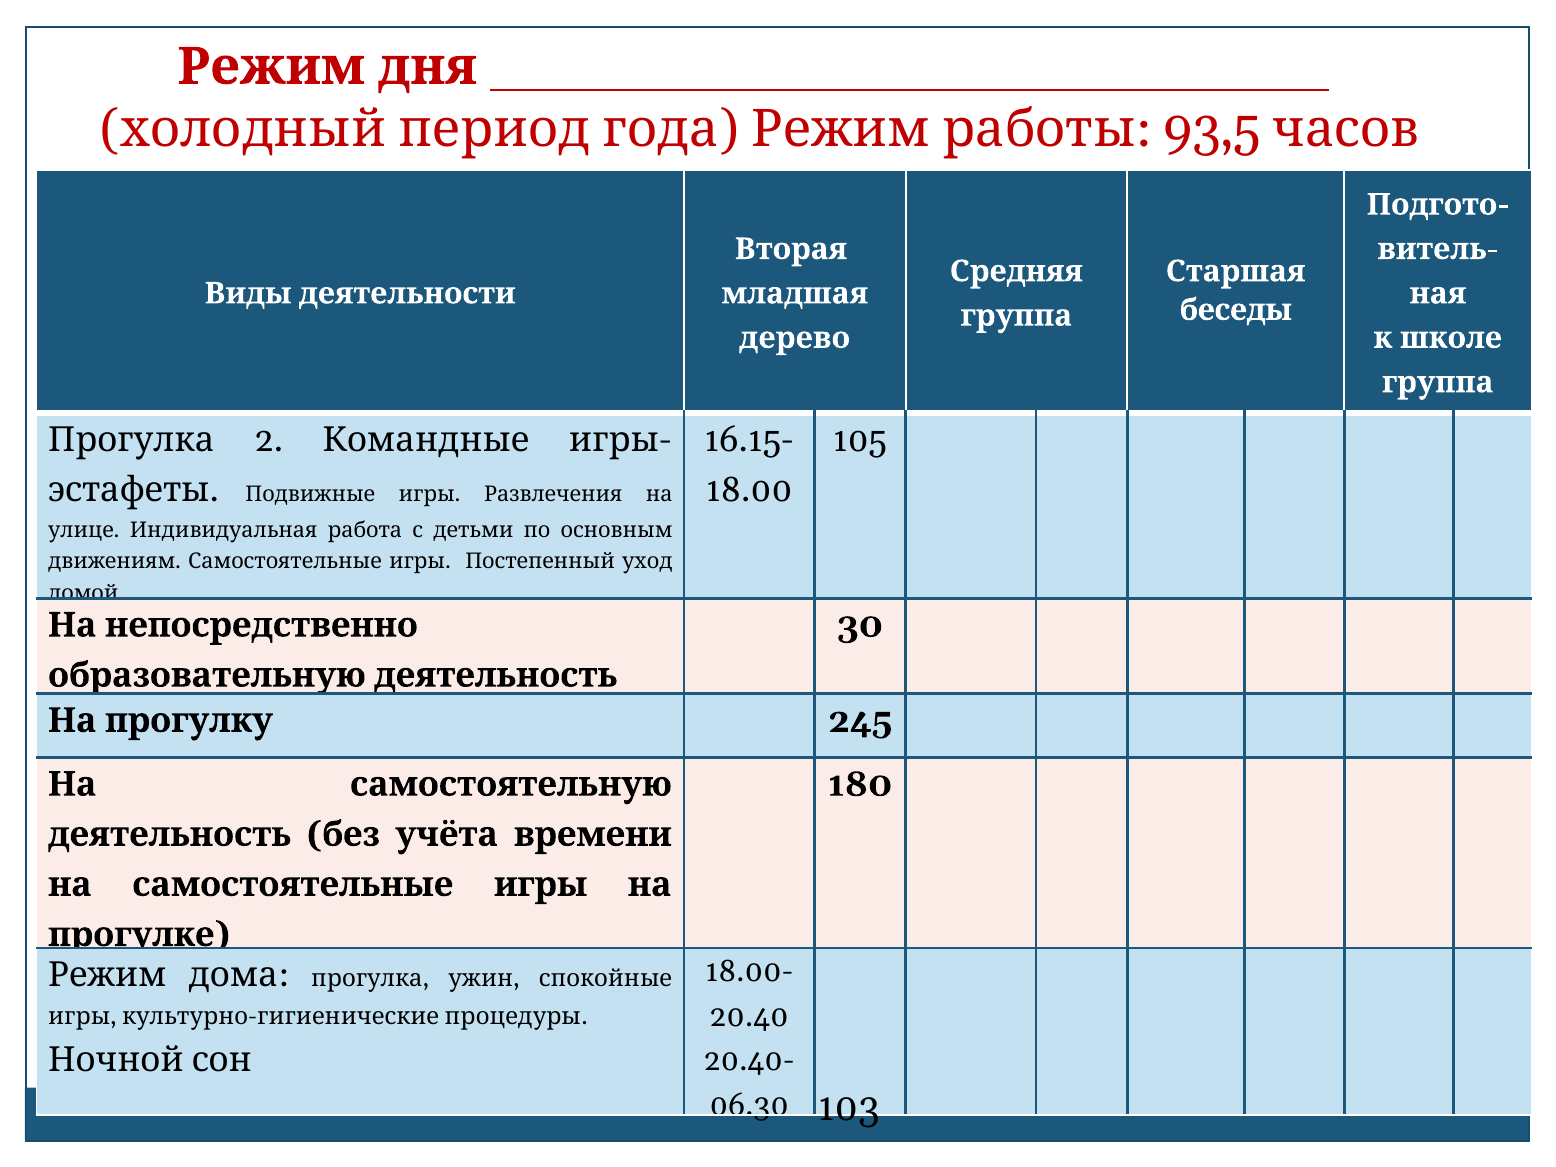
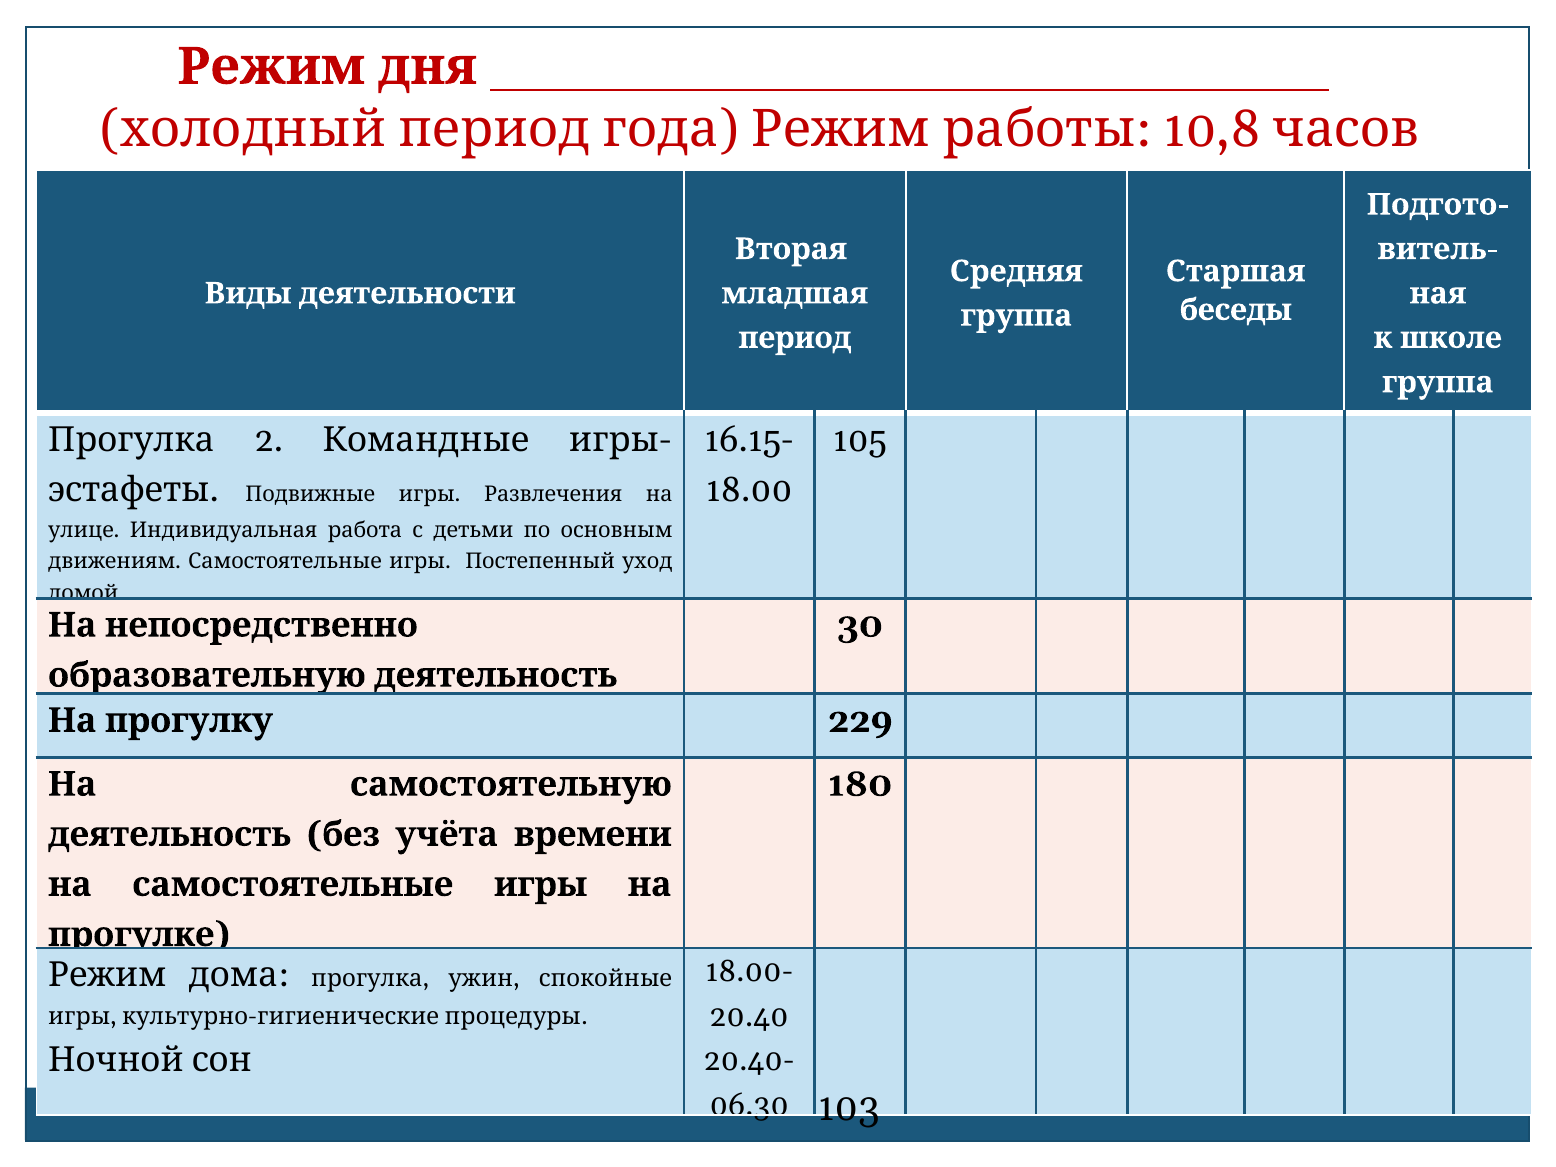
93,5: 93,5 -> 10,8 (1212, 129)
дерево: дерево -> период (795, 338)
245: 245 -> 229 (860, 721)
